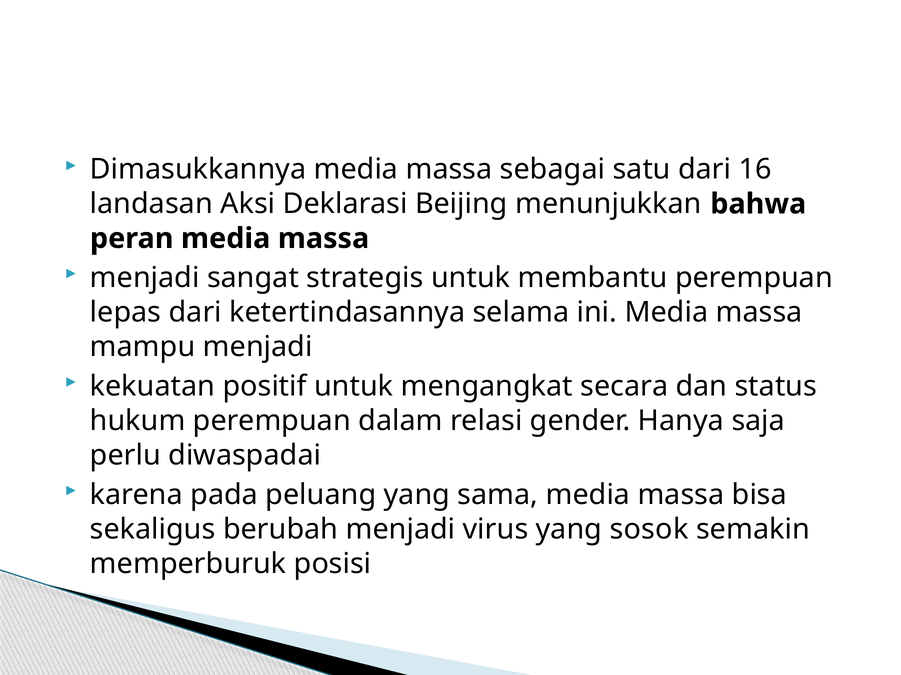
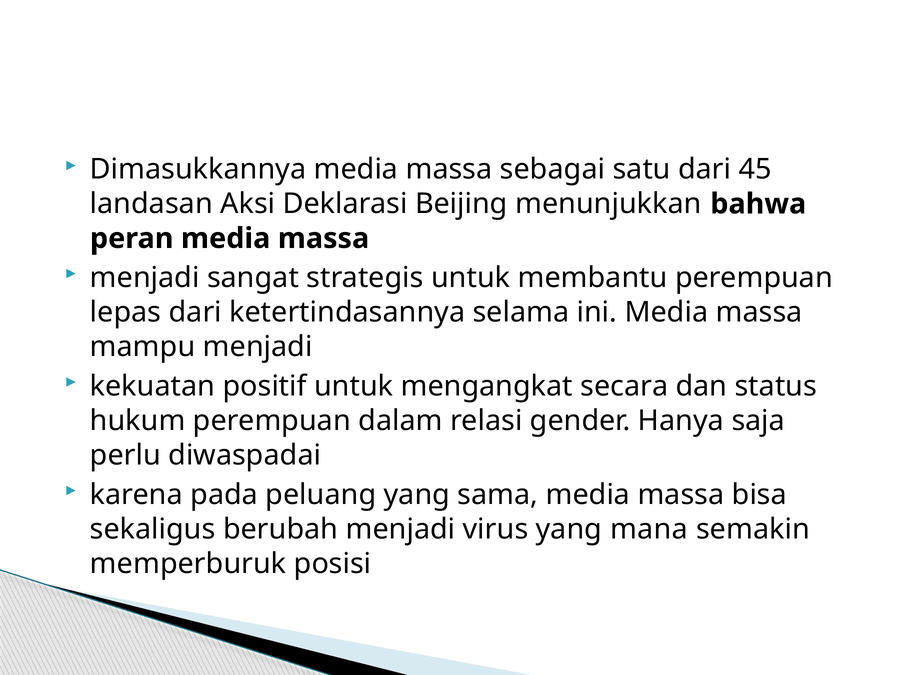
16: 16 -> 45 (755, 170)
sosok: sosok -> mana (649, 530)
